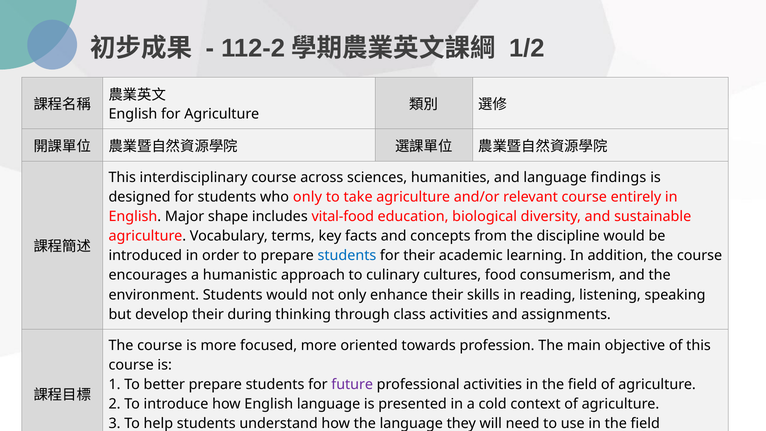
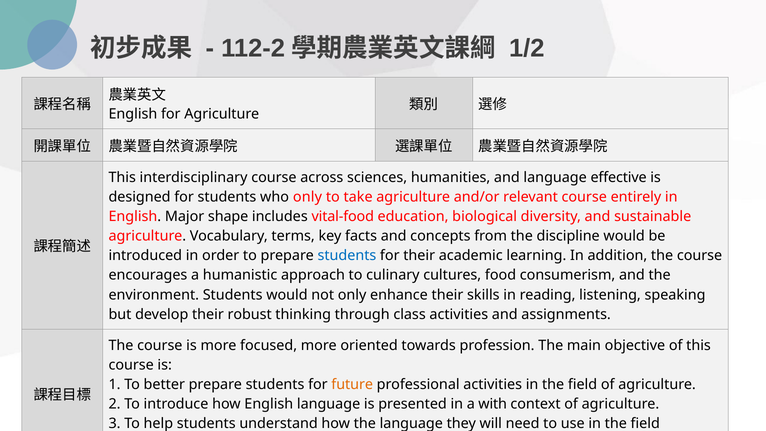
findings: findings -> effective (619, 177)
during: during -> robust (250, 314)
future colour: purple -> orange (352, 384)
cold: cold -> with (493, 404)
